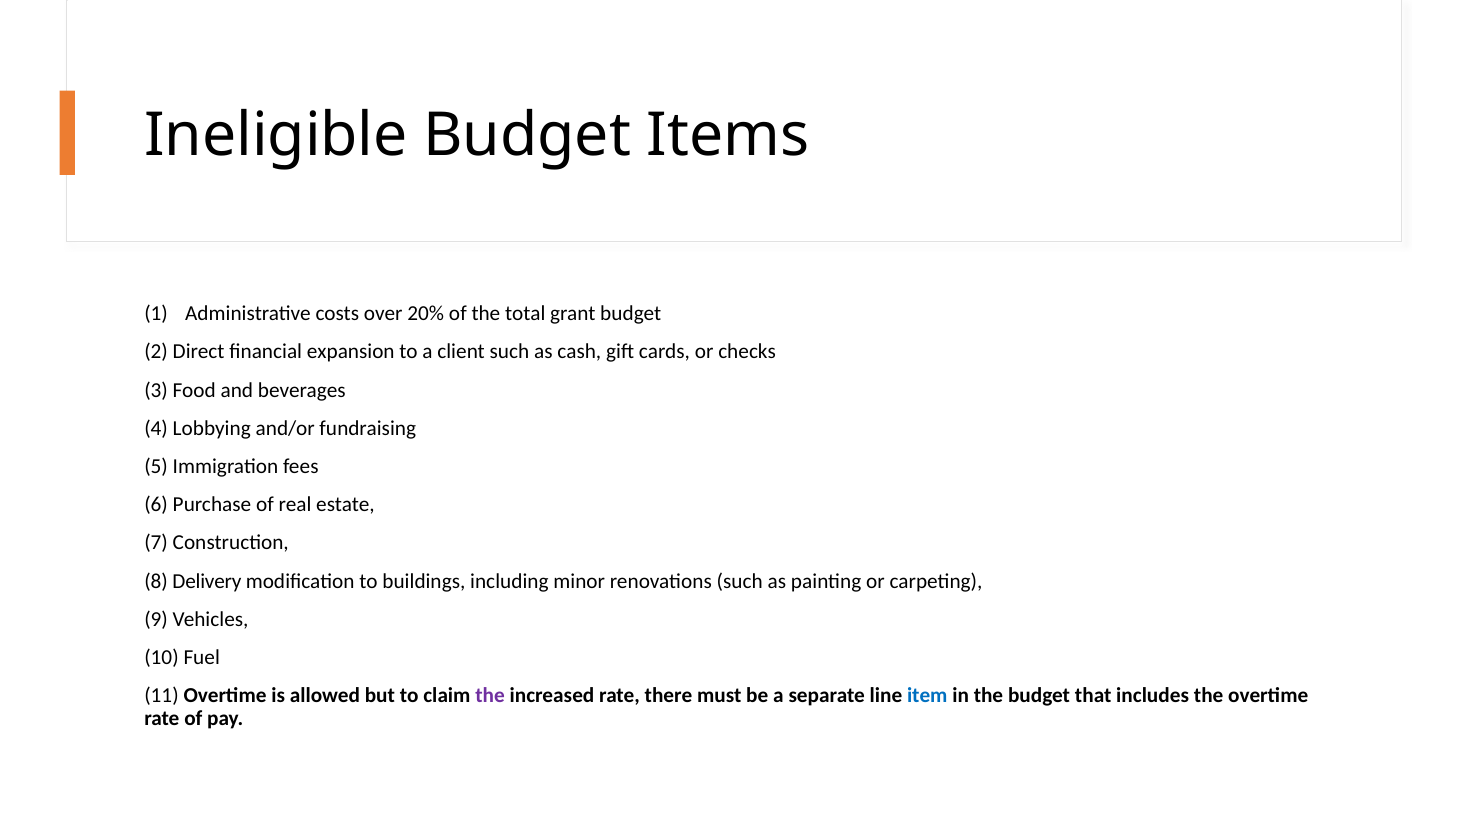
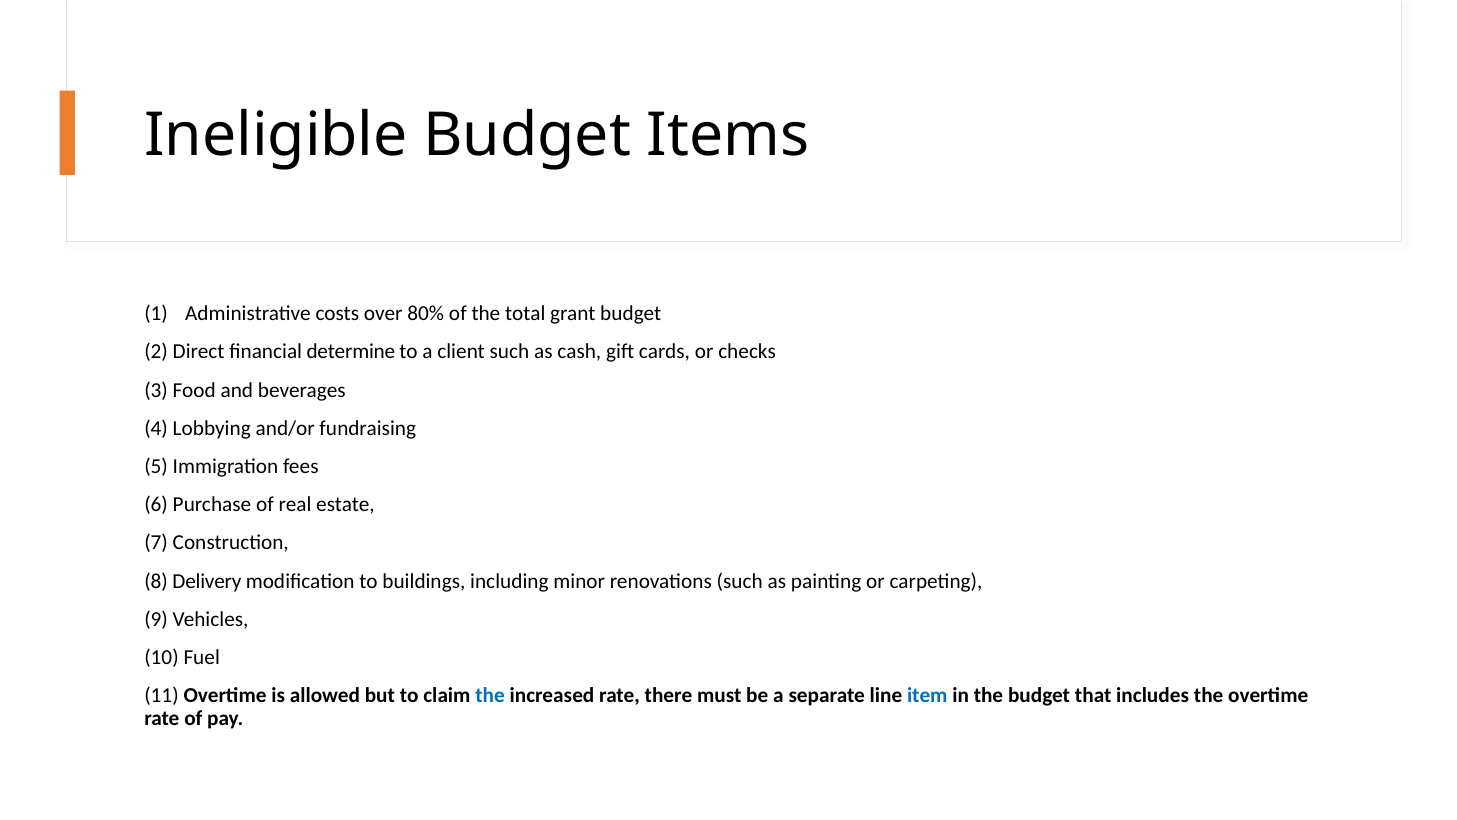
20%: 20% -> 80% (426, 313)
expansion: expansion -> determine (351, 352)
the colour: purple -> blue (490, 695)
